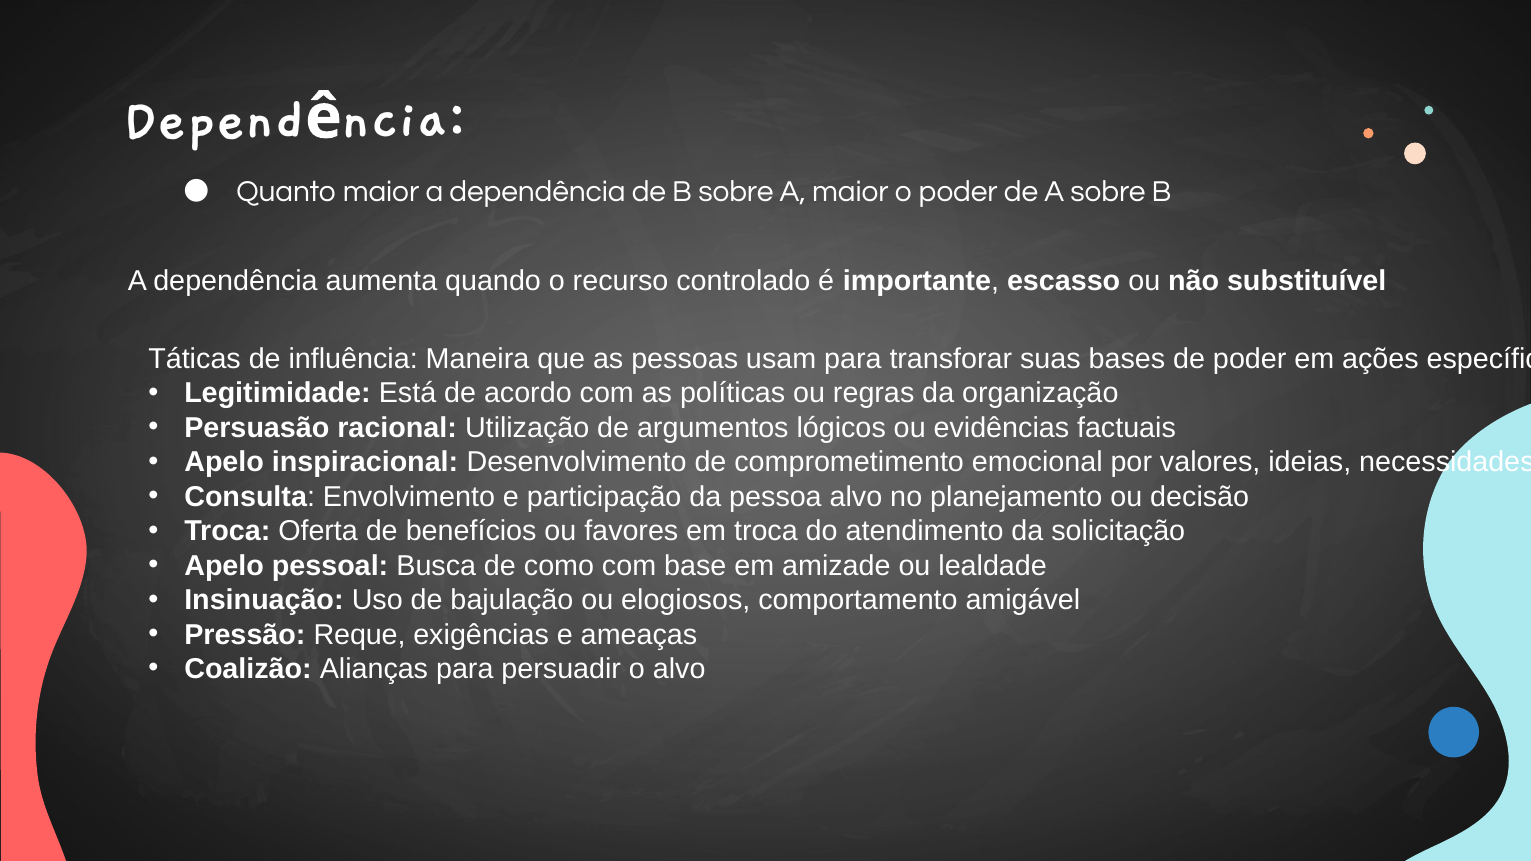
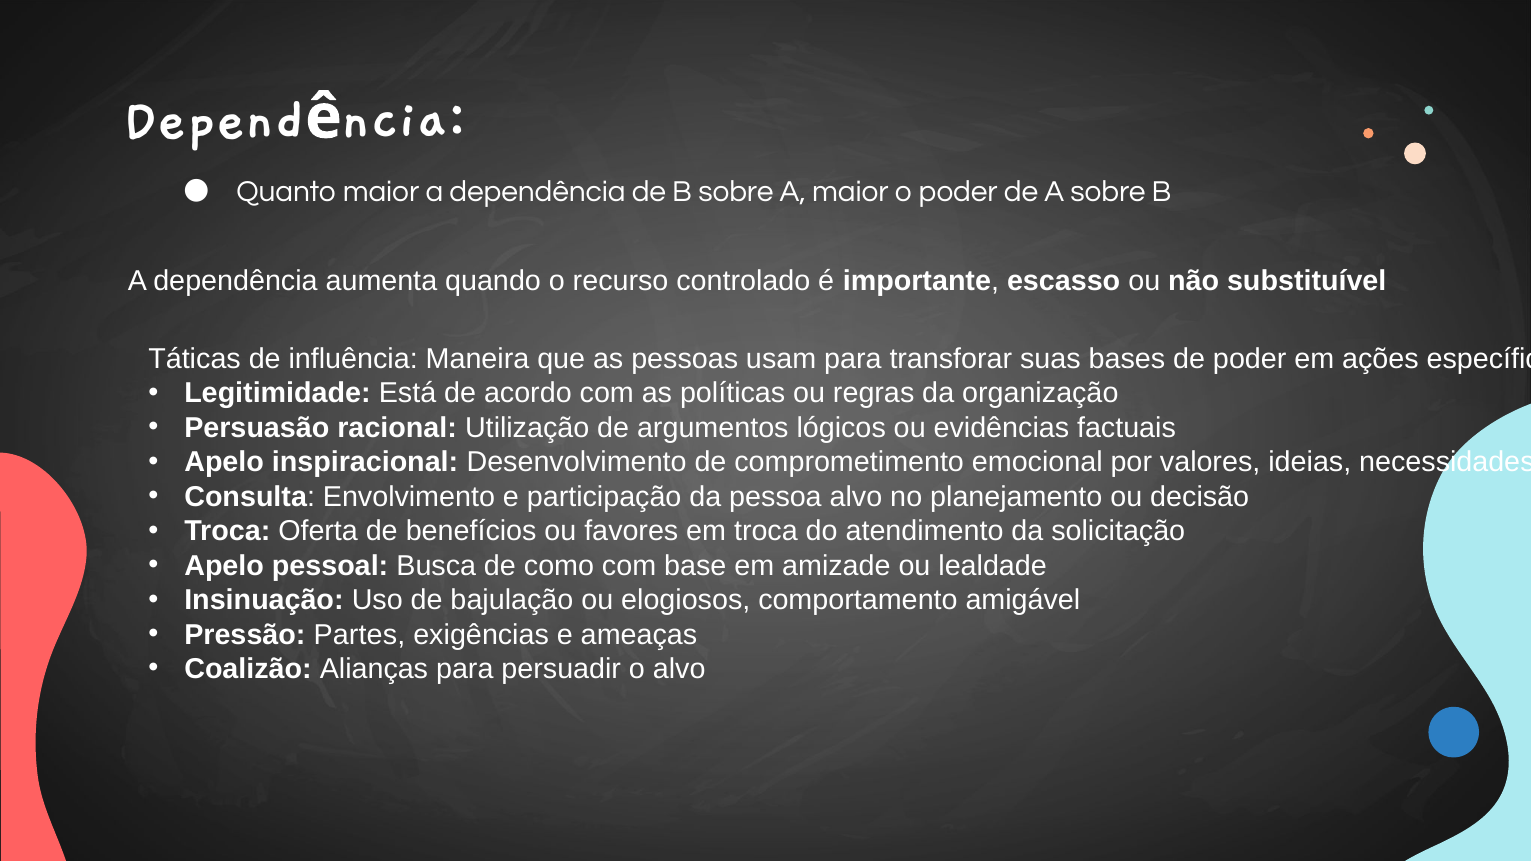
Reque: Reque -> Partes (359, 635)
